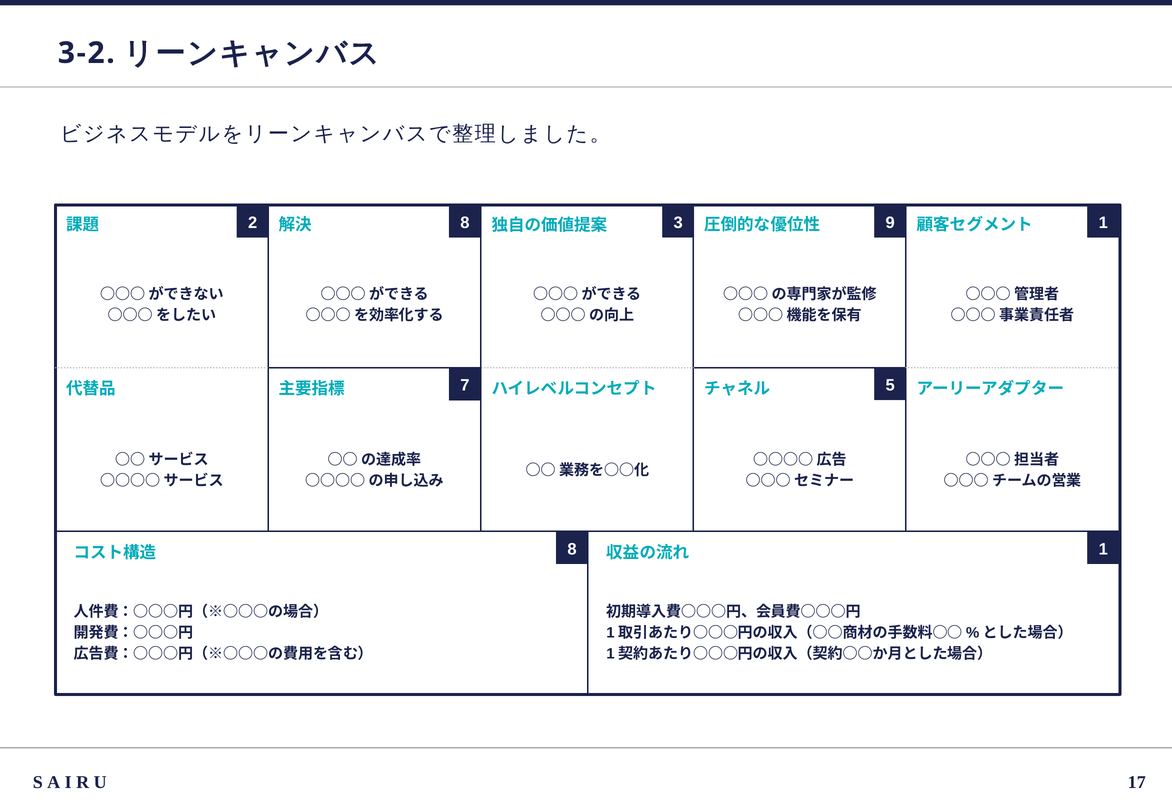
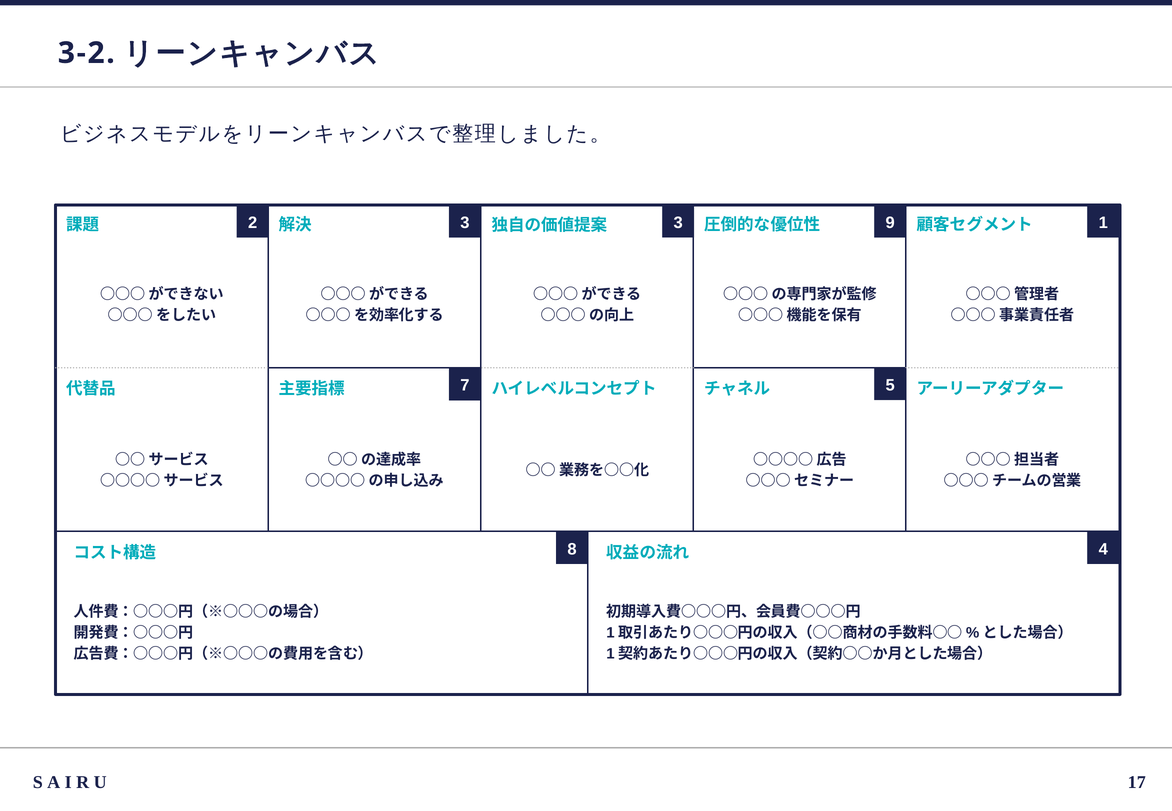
2 8: 8 -> 3 (465, 223)
8 1: 1 -> 4 (1103, 549)
